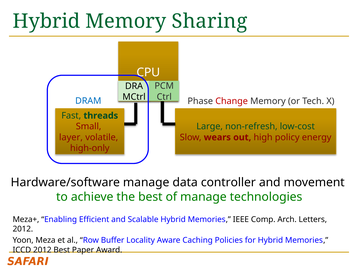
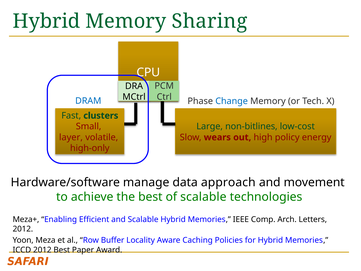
Change colour: red -> blue (232, 101)
threads: threads -> clusters (101, 116)
non-refresh: non-refresh -> non-bitlines (251, 126)
controller: controller -> approach (228, 182)
of manage: manage -> scalable (203, 197)
